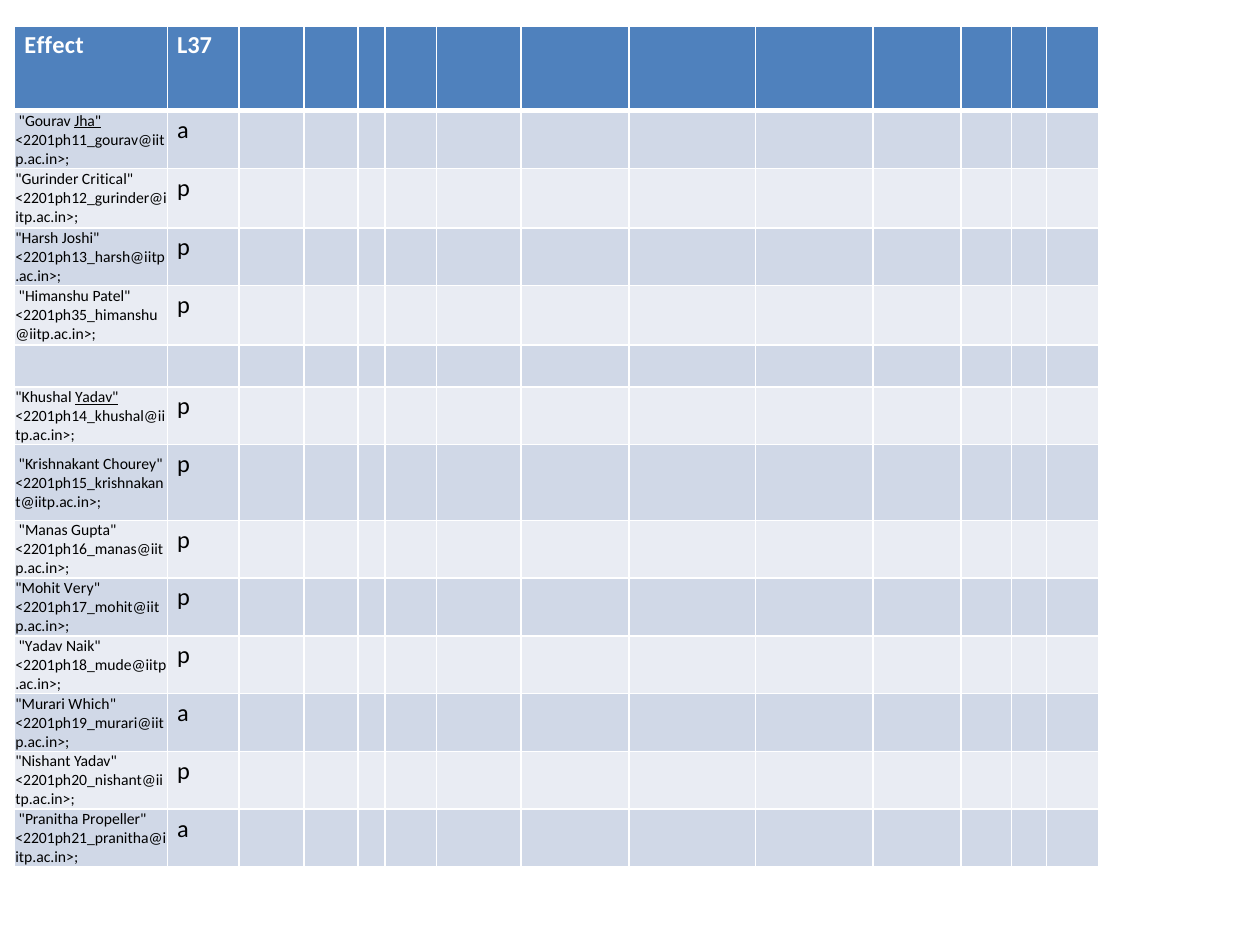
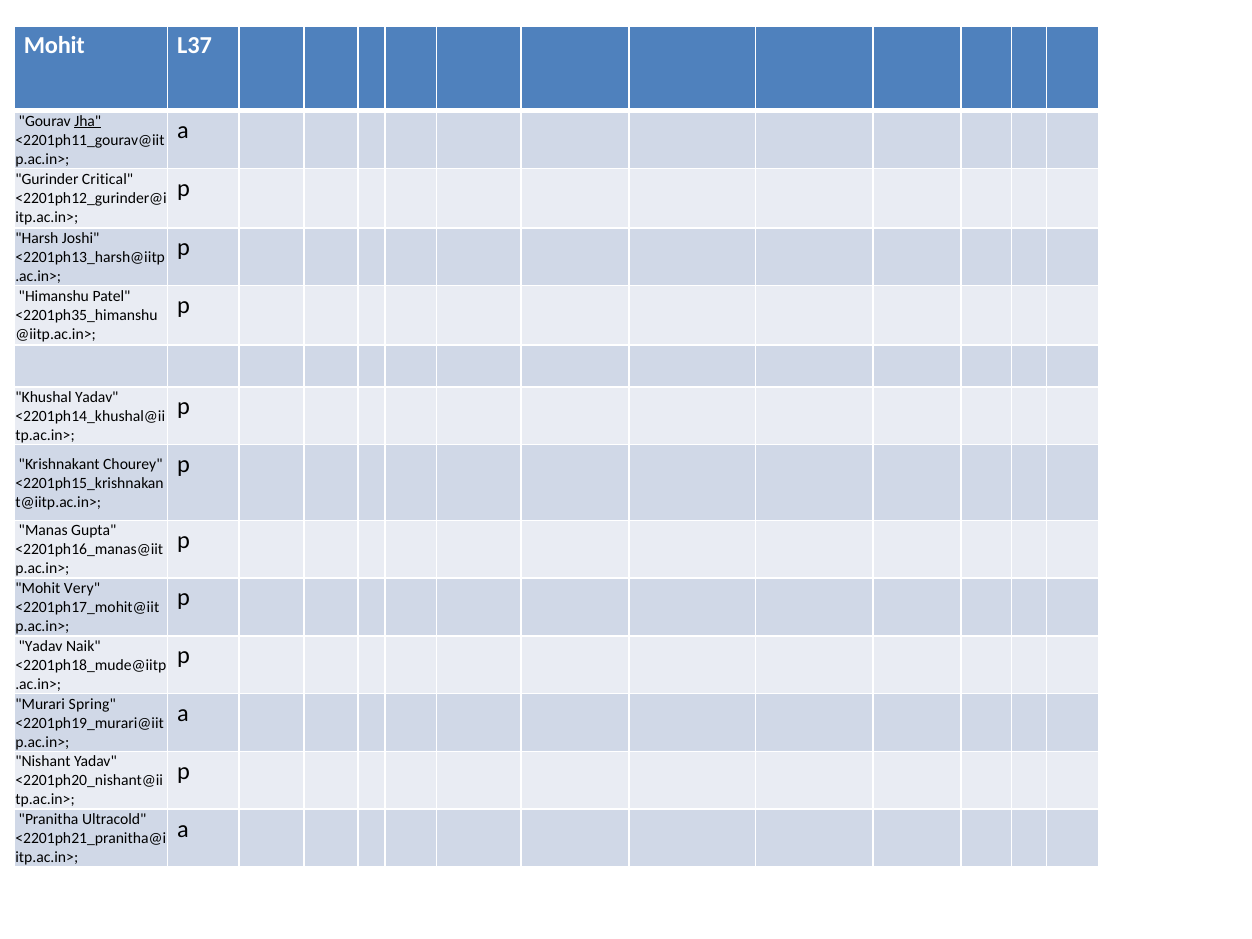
Effect: Effect -> Mohit (54, 46)
Yadav underline: present -> none (97, 397)
Which: Which -> Spring (92, 704)
Propeller: Propeller -> Ultracold (114, 820)
